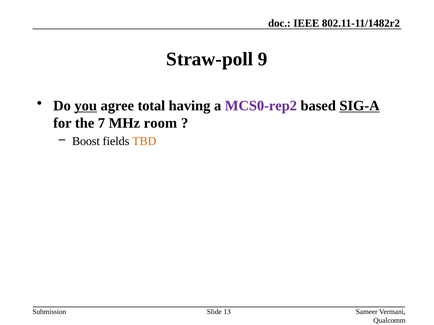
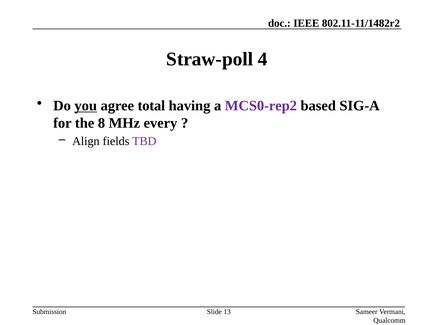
9: 9 -> 4 (263, 59)
SIG-A underline: present -> none (360, 106)
7: 7 -> 8 (101, 123)
room: room -> every (160, 123)
Boost: Boost -> Align (86, 141)
TBD colour: orange -> purple (144, 141)
